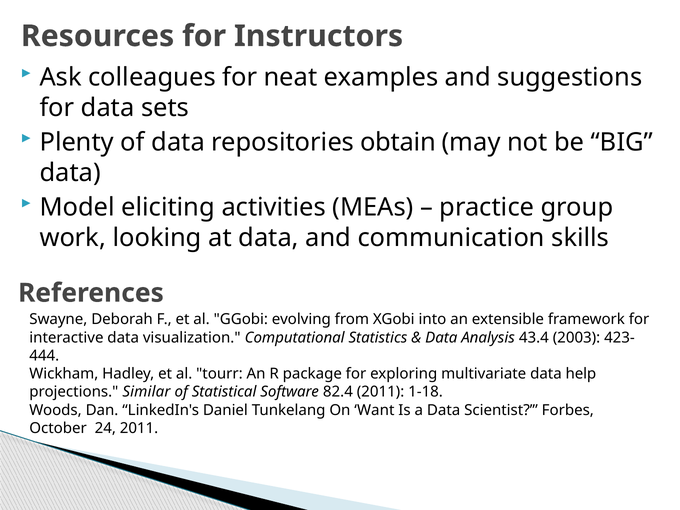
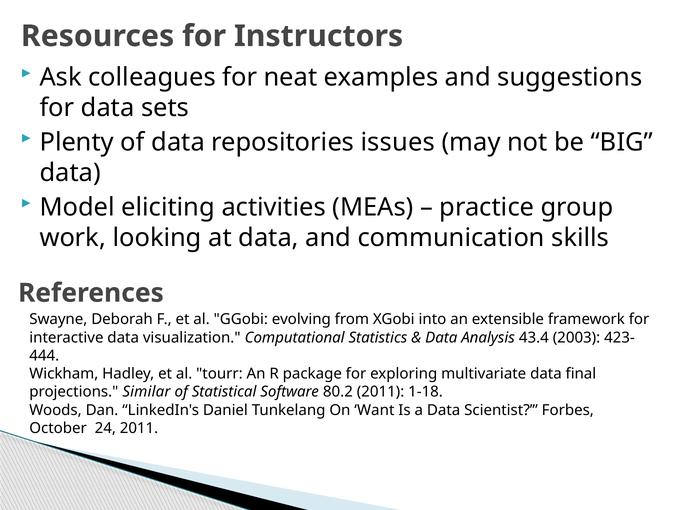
obtain: obtain -> issues (398, 142)
help: help -> final (581, 374)
82.4: 82.4 -> 80.2 (338, 392)
